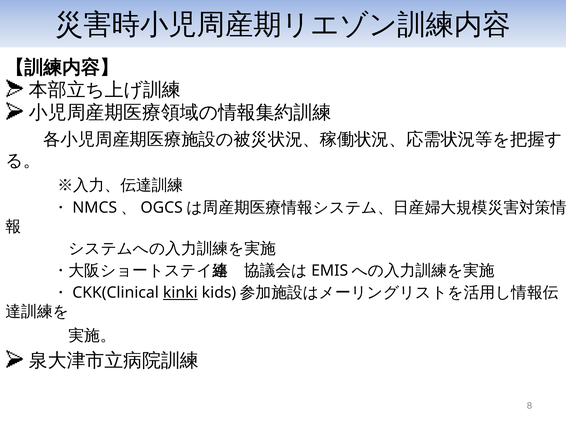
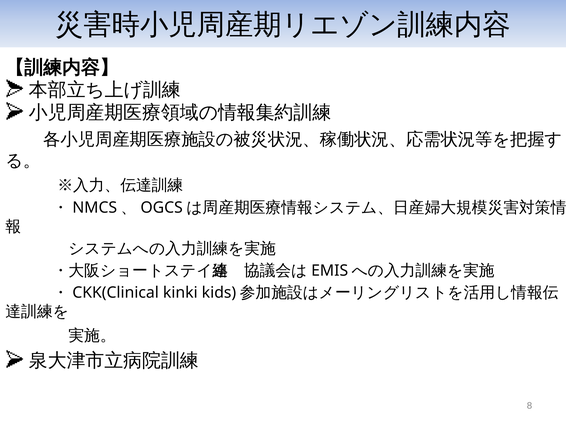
kinki underline: present -> none (180, 292)
